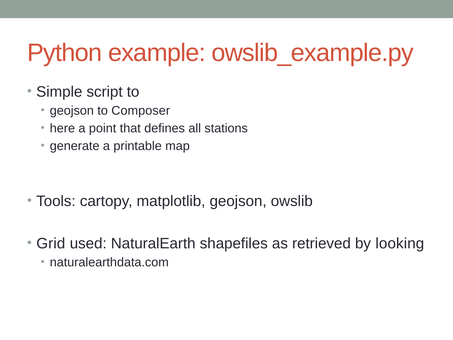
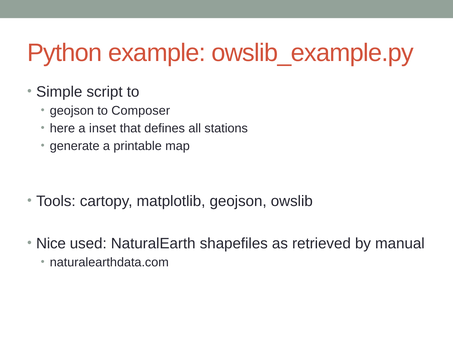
point: point -> inset (103, 128)
Grid: Grid -> Nice (51, 243)
looking: looking -> manual (400, 243)
